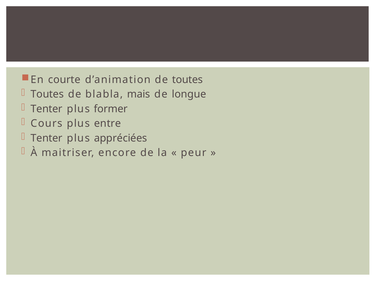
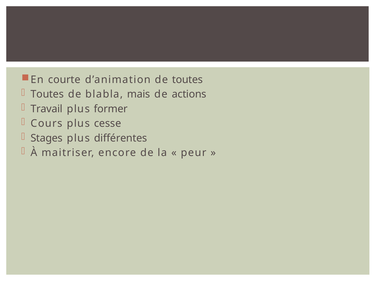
longue: longue -> actions (189, 94)
Tenter: Tenter -> Travail (47, 109)
entre: entre -> cesse (108, 123)
Tenter: Tenter -> Stages (47, 138)
appréciées: appréciées -> différentes (121, 138)
